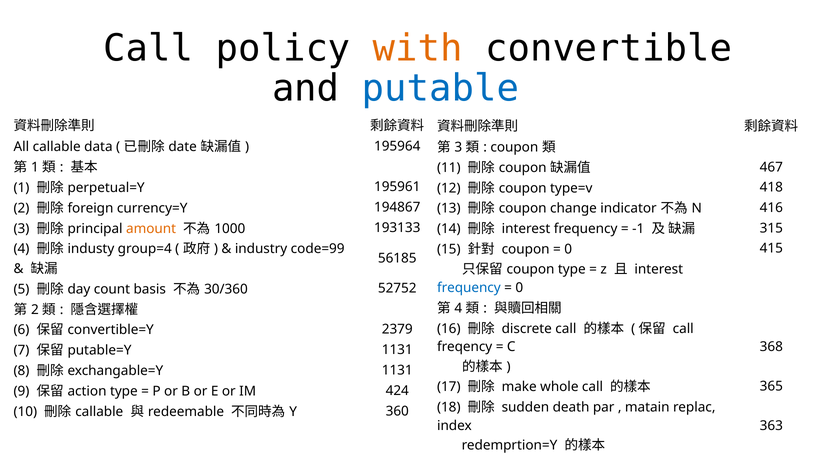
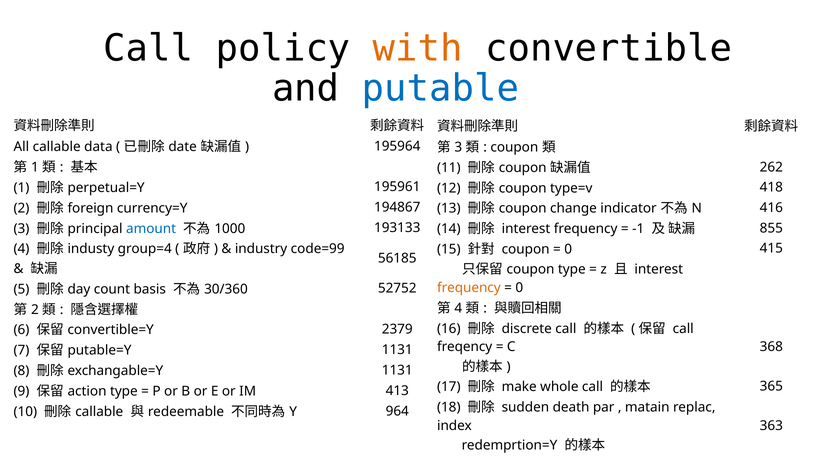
467: 467 -> 262 (771, 167)
amount colour: orange -> blue (151, 228)
315: 315 -> 855 (771, 228)
frequency colour: blue -> orange (469, 288)
424: 424 -> 413 (397, 391)
360: 360 -> 964 (397, 411)
